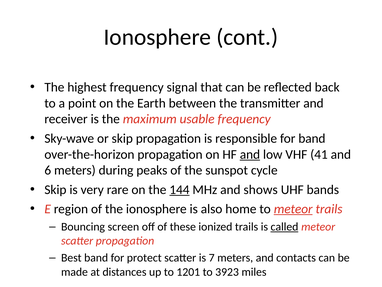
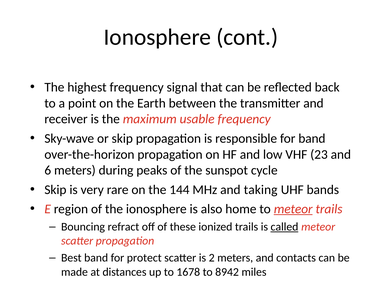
and underline: present -> none (250, 154)
41: 41 -> 23 (319, 154)
144 underline: present -> none (179, 189)
shows: shows -> taking (261, 189)
screen: screen -> refract (123, 226)
7: 7 -> 2 (212, 257)
1201: 1201 -> 1678 (188, 271)
3923: 3923 -> 8942 (227, 271)
